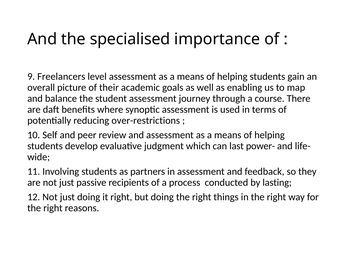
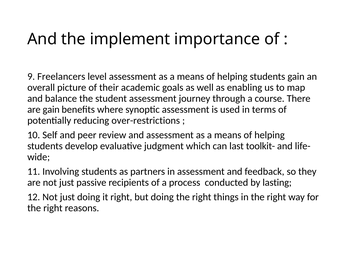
specialised: specialised -> implement (130, 39)
are daft: daft -> gain (51, 109)
power-: power- -> toolkit- (260, 146)
